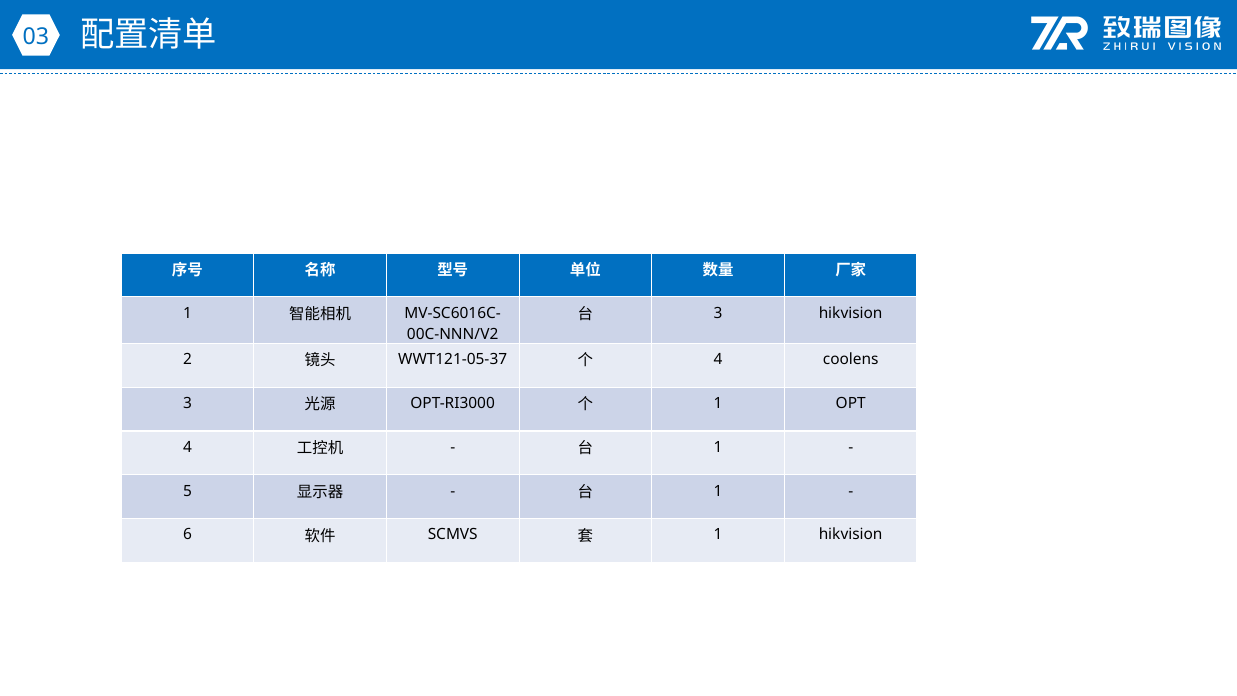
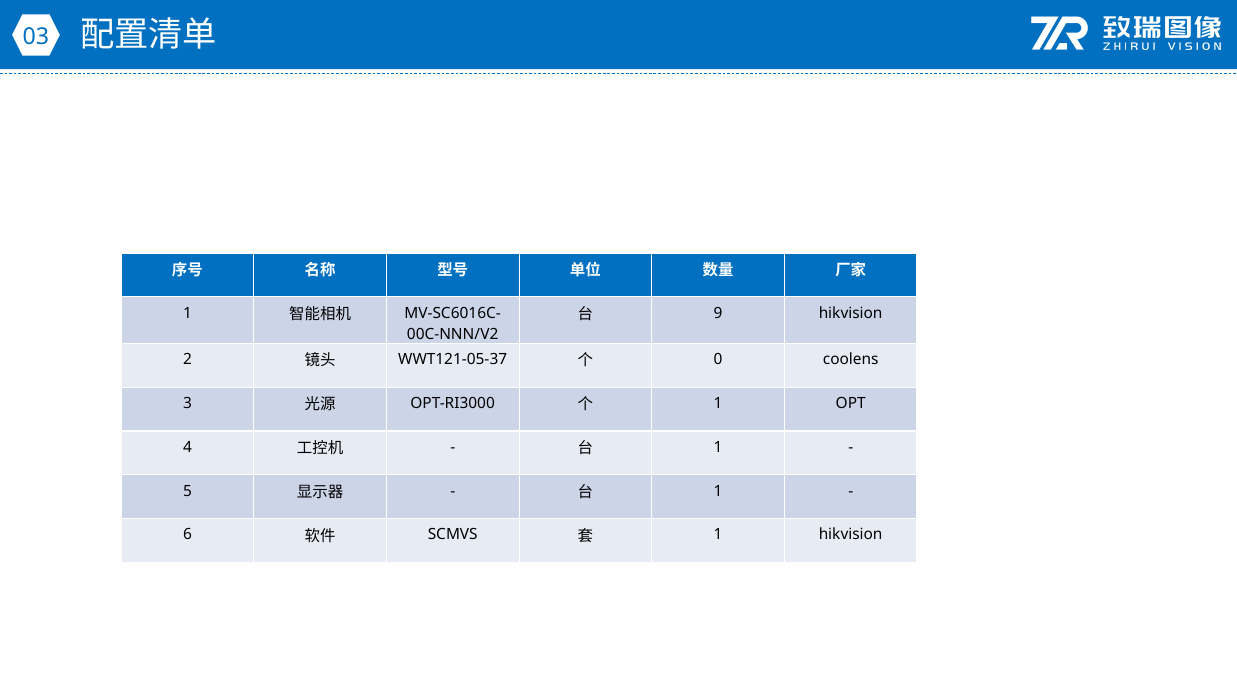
3: 3 -> 9 (718, 313)
4: 4 -> 0 (718, 359)
